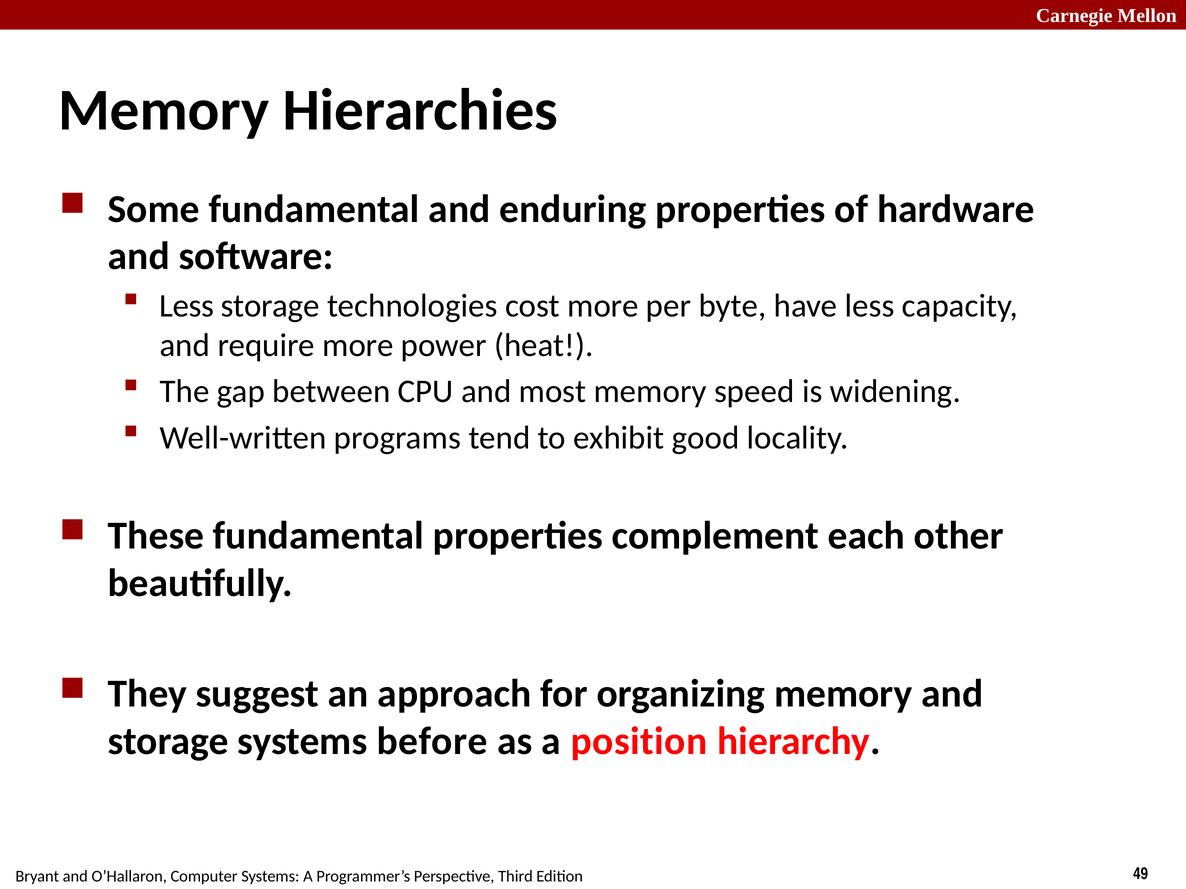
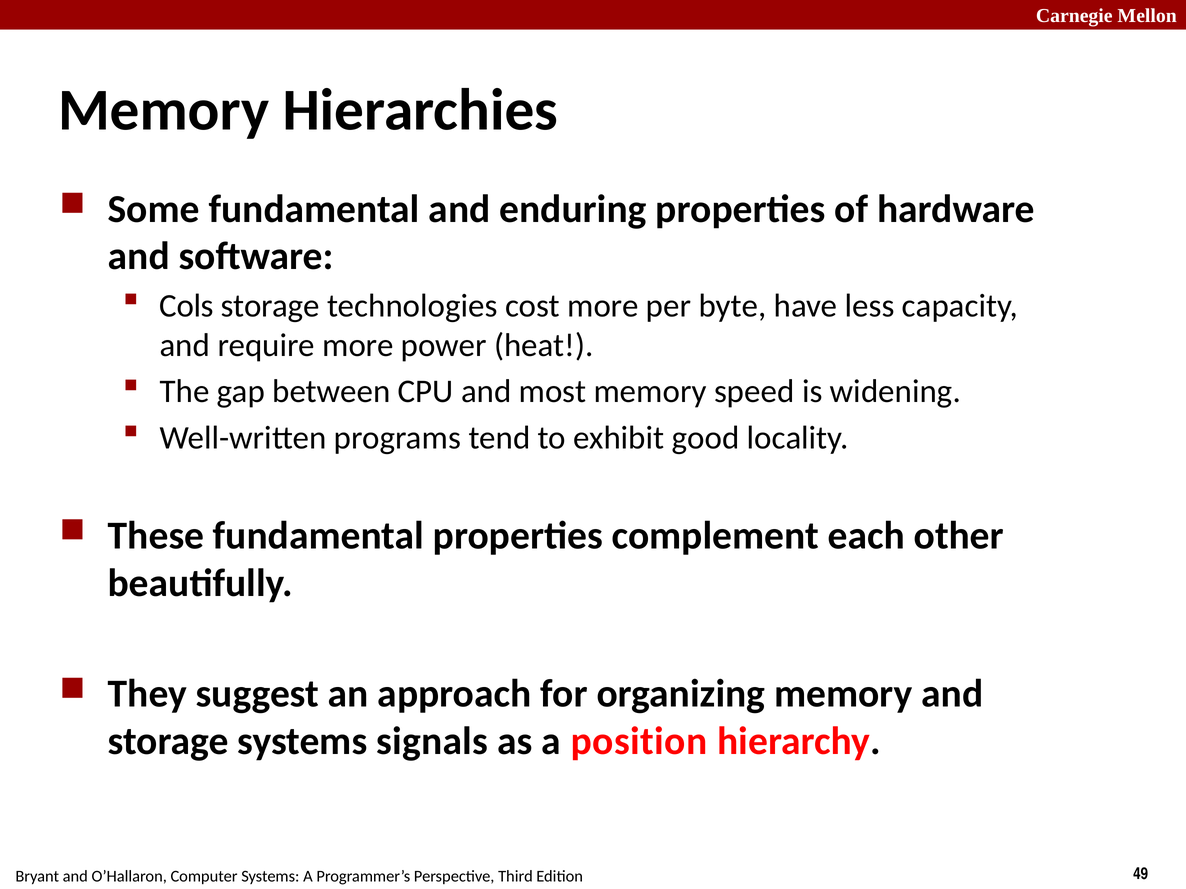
Less: Less -> Cols (187, 306)
before: before -> signals (432, 742)
